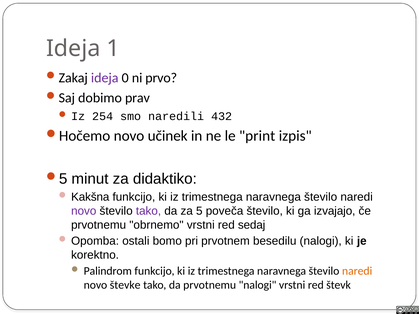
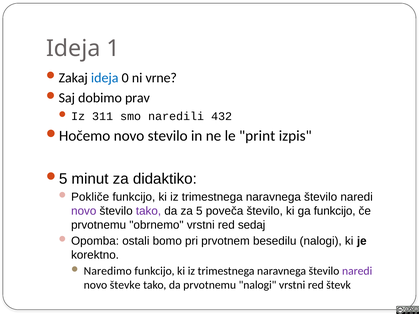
ideja colour: purple -> blue (105, 78)
prvo: prvo -> vrne (161, 78)
254: 254 -> 311 (103, 116)
učinek: učinek -> stevilo (168, 136)
Kakšna: Kakšna -> Pokliče (90, 197)
ga izvajajo: izvajajo -> funkcijo (335, 211)
Palindrom: Palindrom -> Naredimo (108, 271)
naredi colour: orange -> purple (357, 271)
